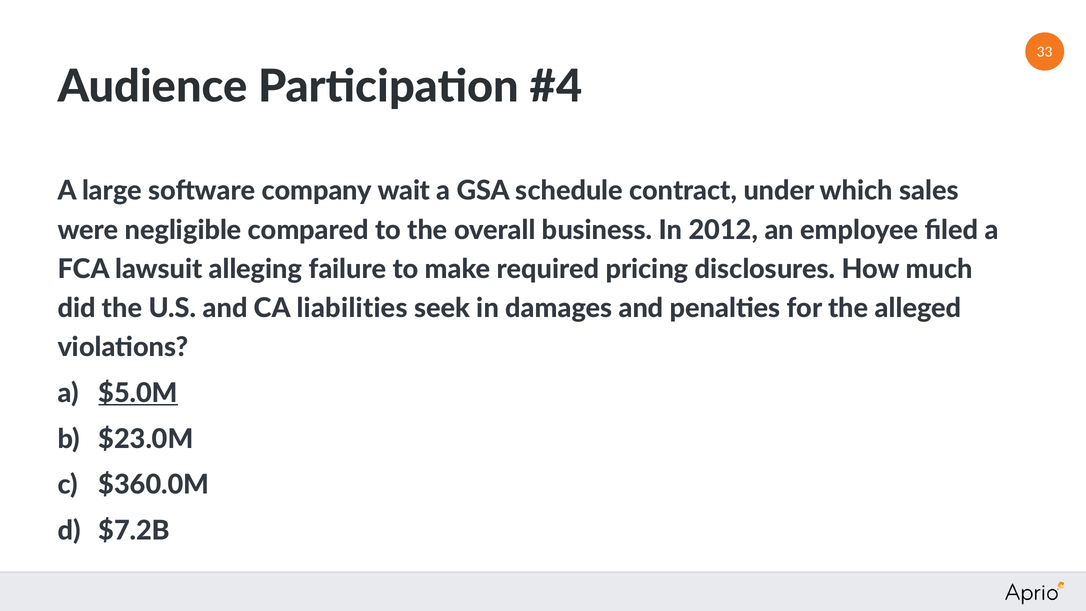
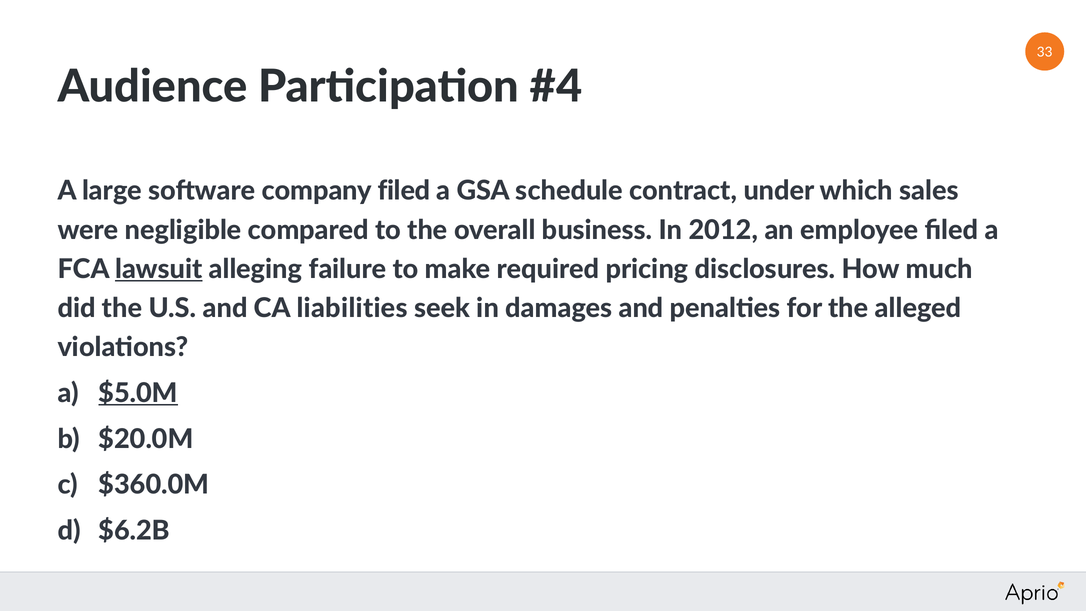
company wait: wait -> filed (404, 191)
lawsuit underline: none -> present (159, 269)
$23.0M: $23.0M -> $20.0M (146, 439)
$7.2B: $7.2B -> $6.2B (134, 531)
